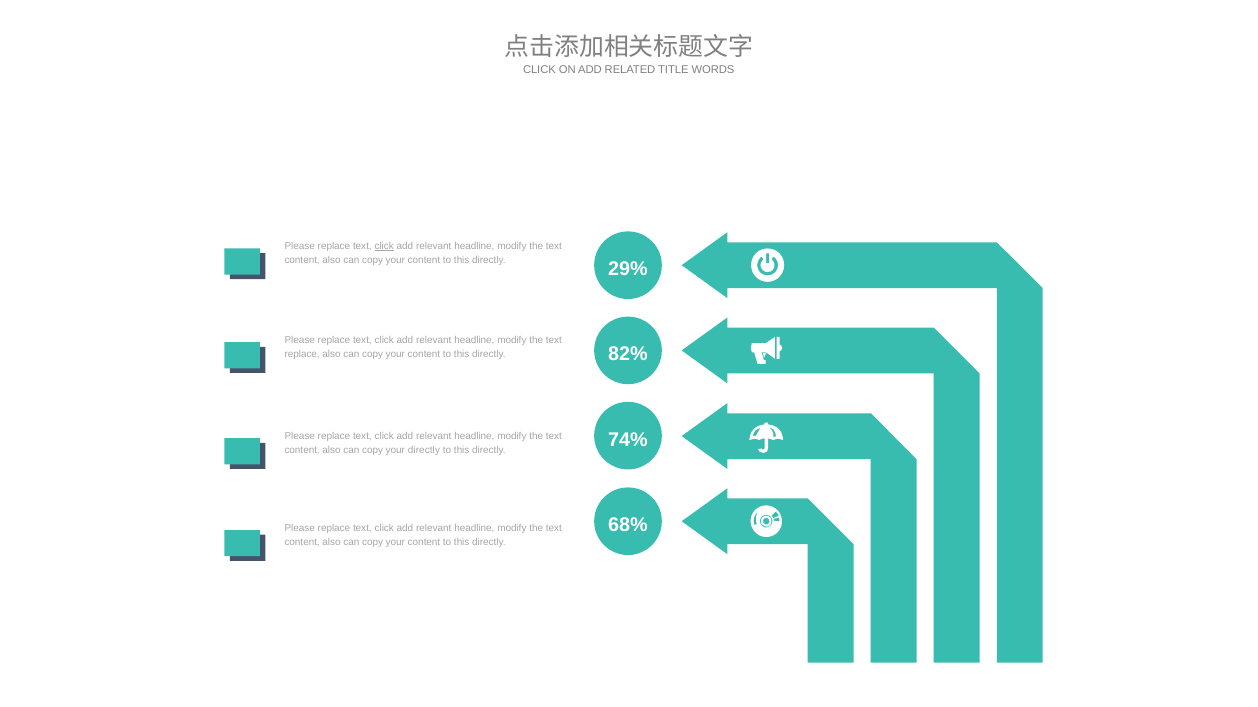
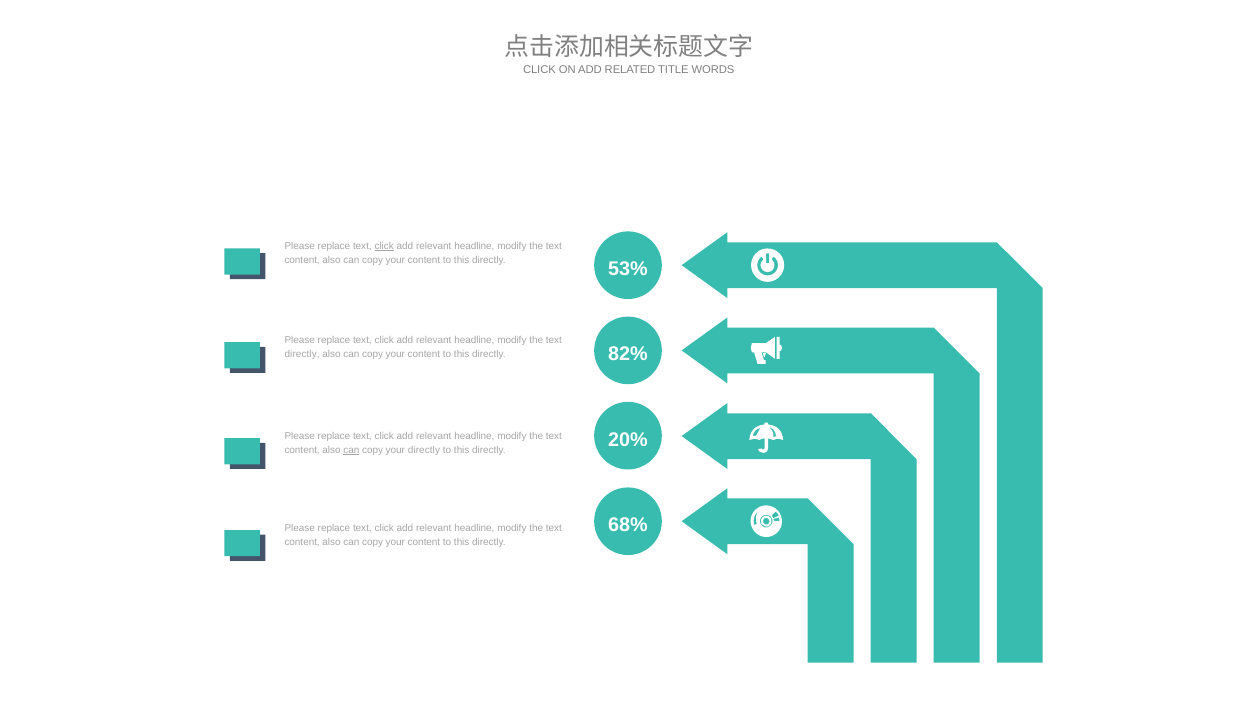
29%: 29% -> 53% (628, 269)
replace: replace -> directly (302, 355)
74%: 74% -> 20% (628, 440)
can underline: none -> present (351, 451)
